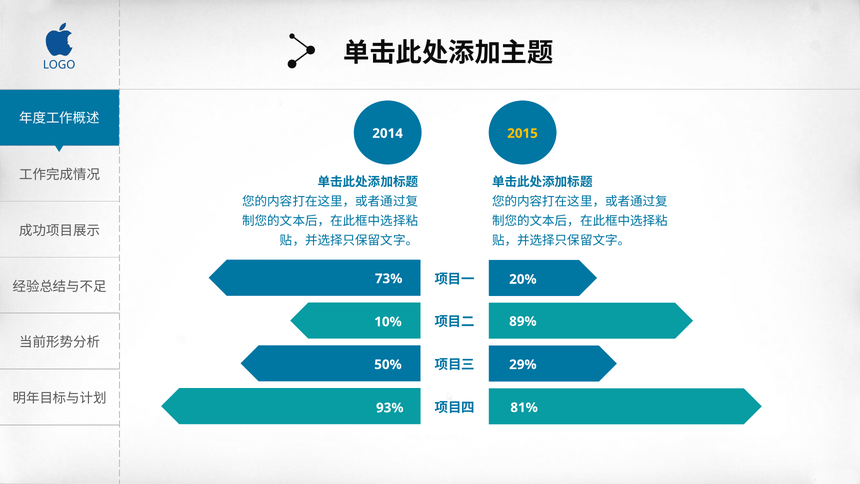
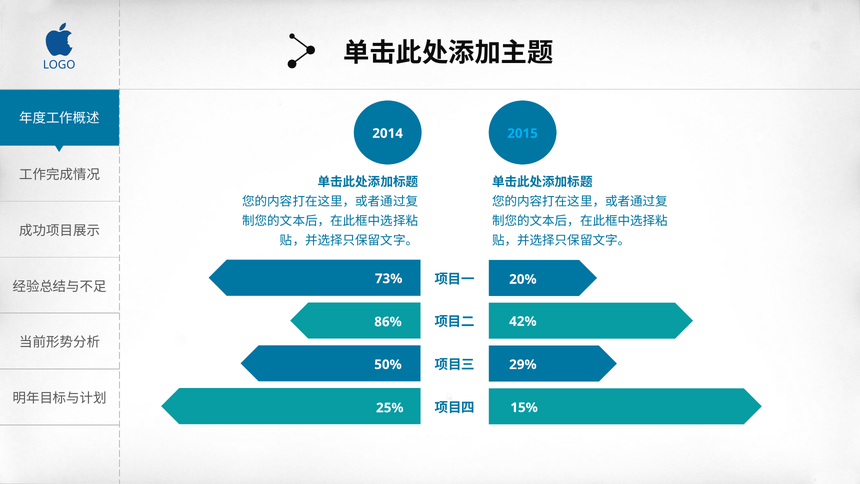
2015 colour: yellow -> light blue (523, 133)
89%: 89% -> 42% (523, 321)
10%: 10% -> 86% (388, 322)
81%: 81% -> 15% (524, 407)
93%: 93% -> 25% (390, 408)
